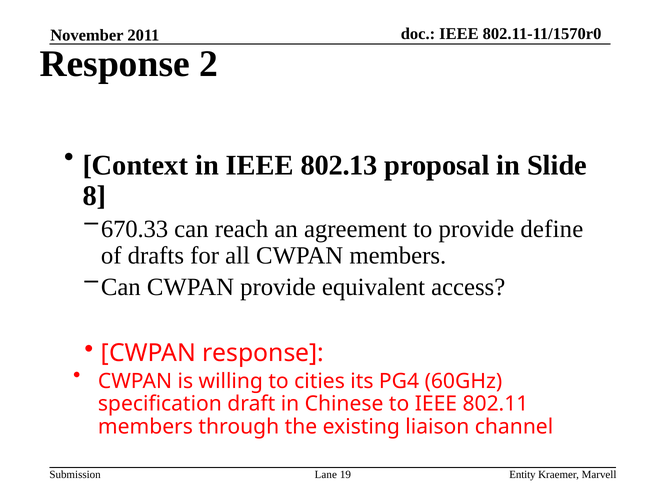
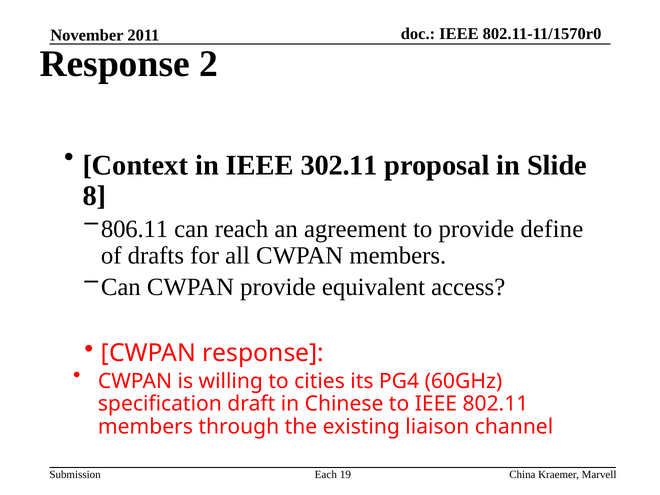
802.13: 802.13 -> 302.11 (339, 165)
670.33: 670.33 -> 806.11 (135, 229)
Lane: Lane -> Each (326, 475)
Entity: Entity -> China (522, 475)
